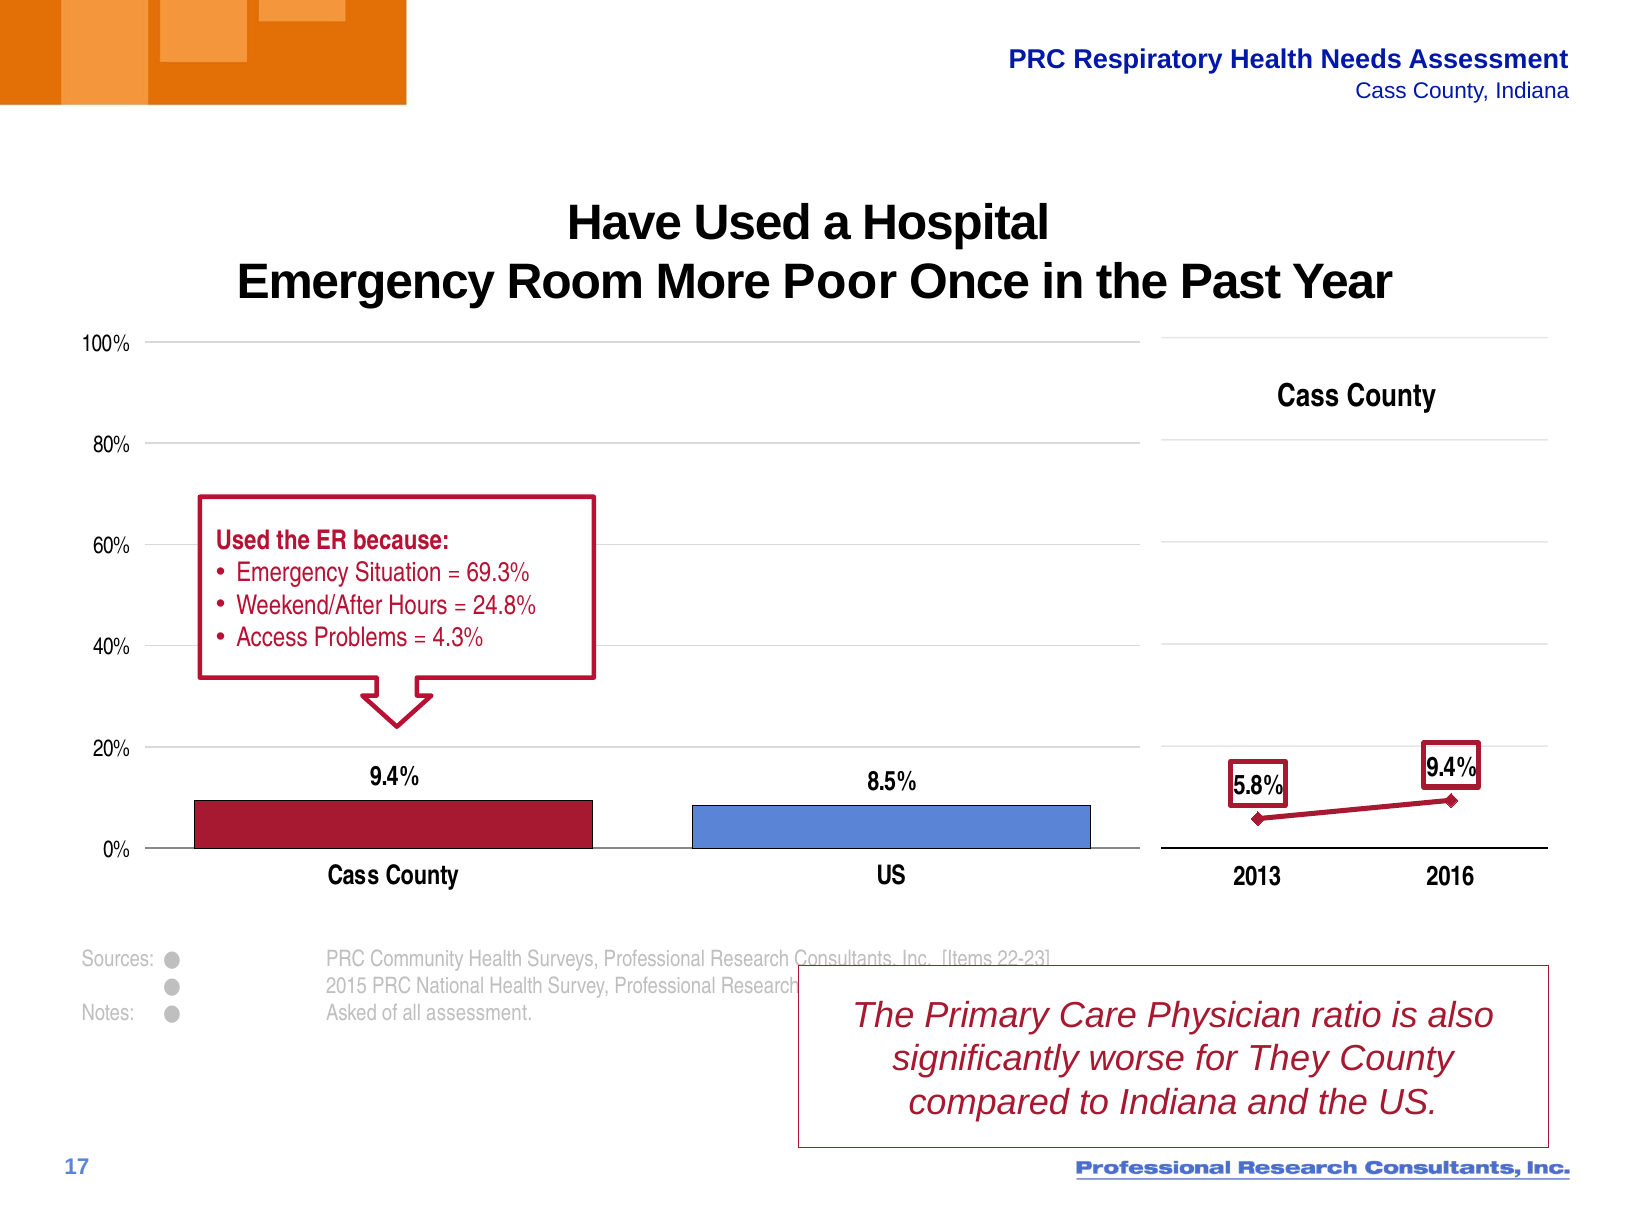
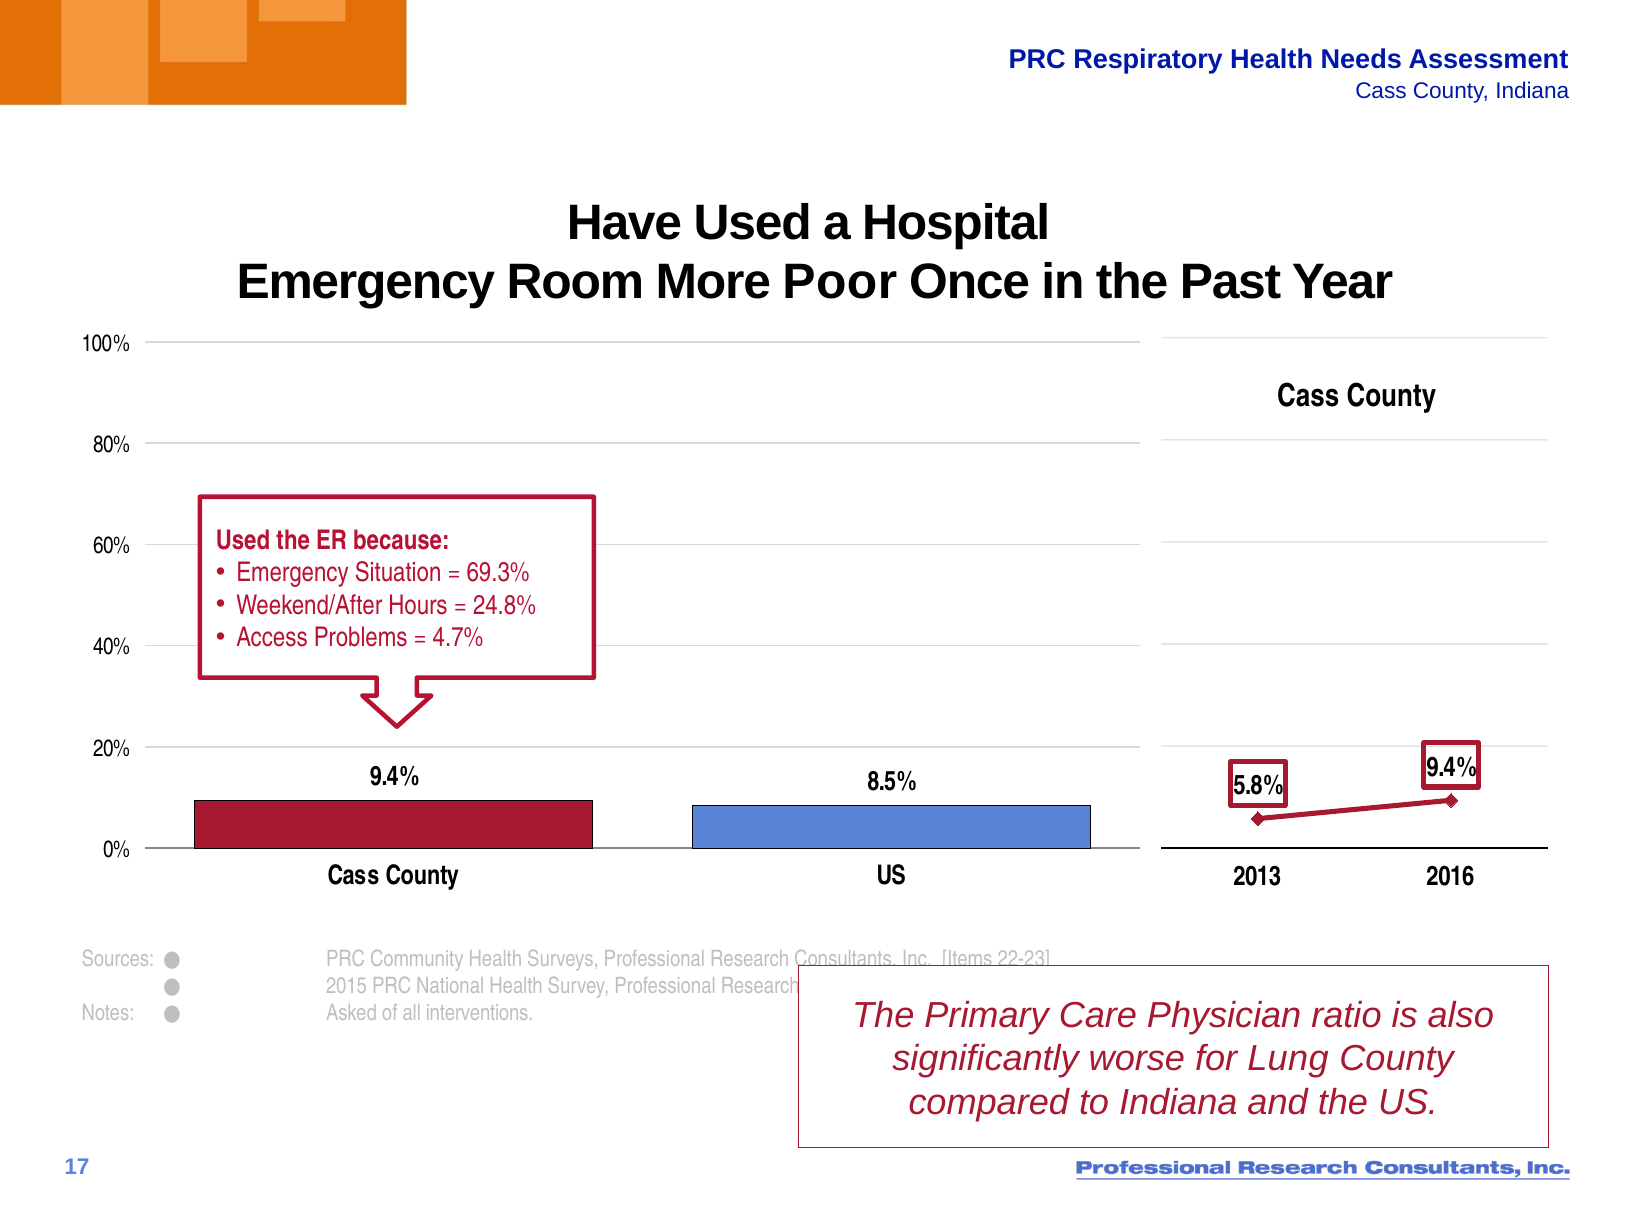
4.3%: 4.3% -> 4.7% (458, 638)
all assessment: assessment -> interventions (480, 1013)
They: They -> Lung (1288, 1059)
